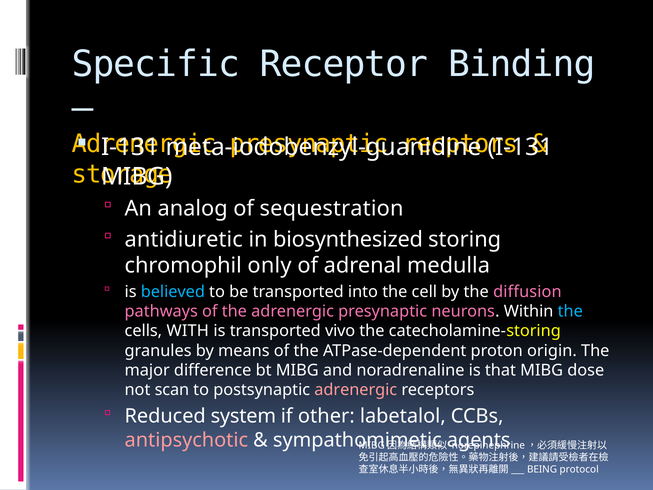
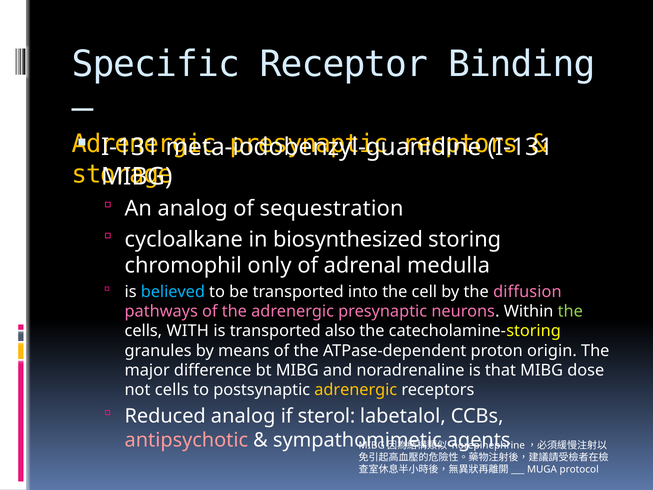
antidiuretic: antidiuretic -> cycloalkane (184, 240)
the colour: light blue -> light green (570, 311)
vivo: vivo -> also (340, 331)
not scan: scan -> cells (172, 390)
adrenergic colour: pink -> yellow (356, 390)
Reduced system: system -> analog (243, 416)
other: other -> sterol (326, 416)
BEING: BEING -> MUGA (542, 469)
